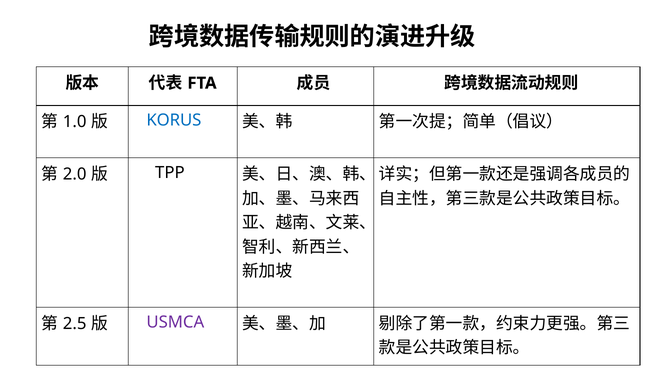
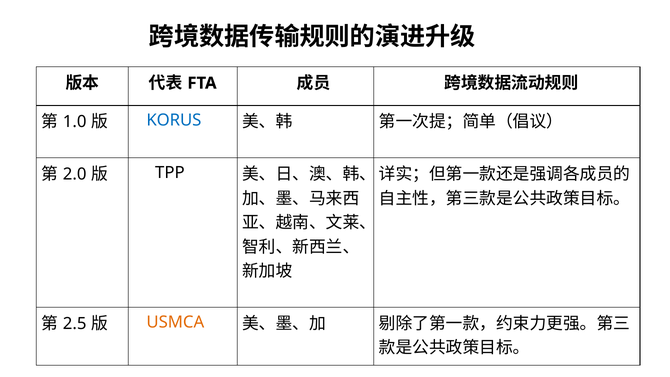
USMCA colour: purple -> orange (175, 322)
